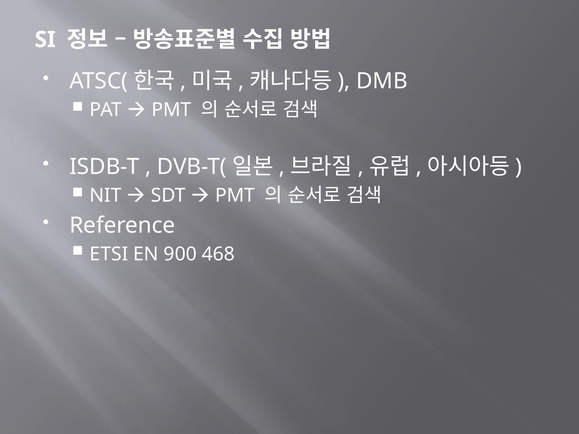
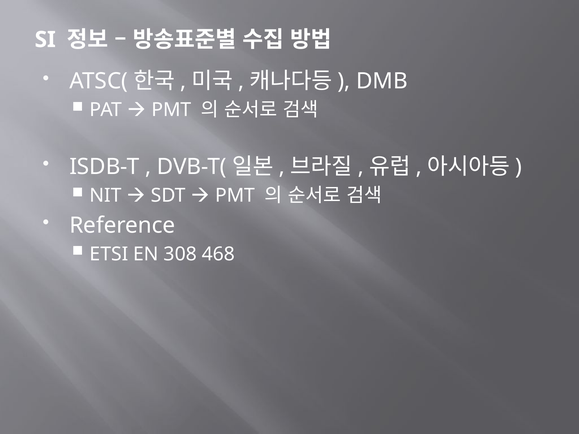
900: 900 -> 308 (180, 254)
